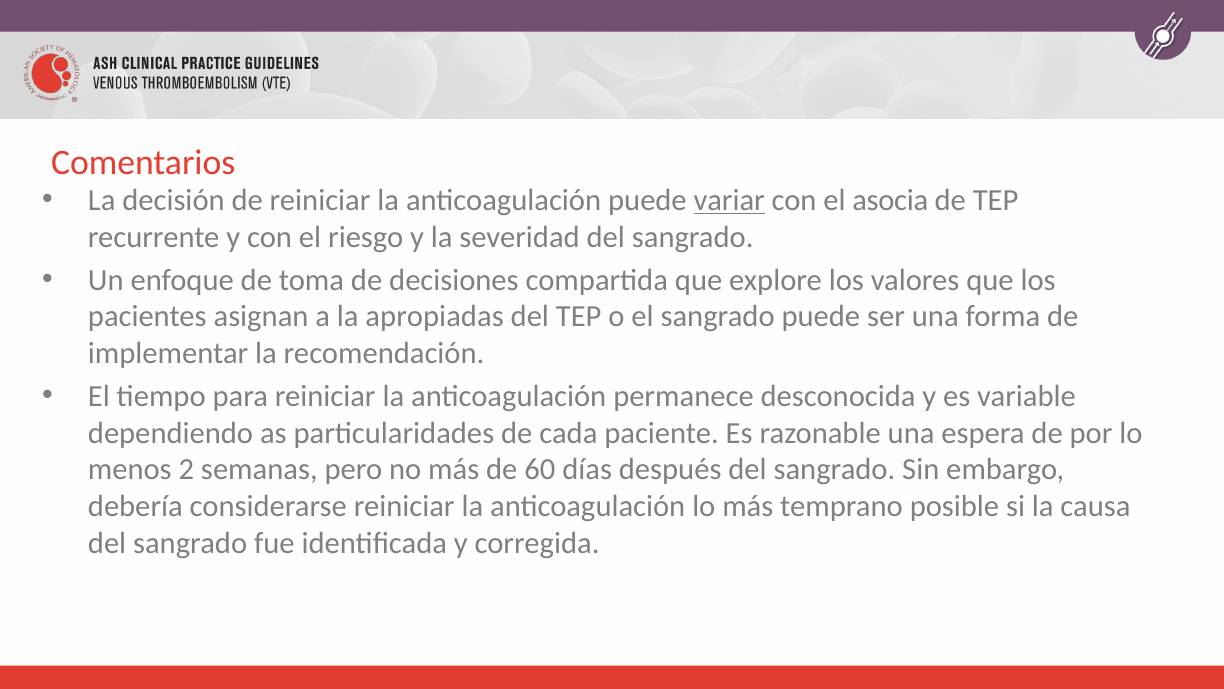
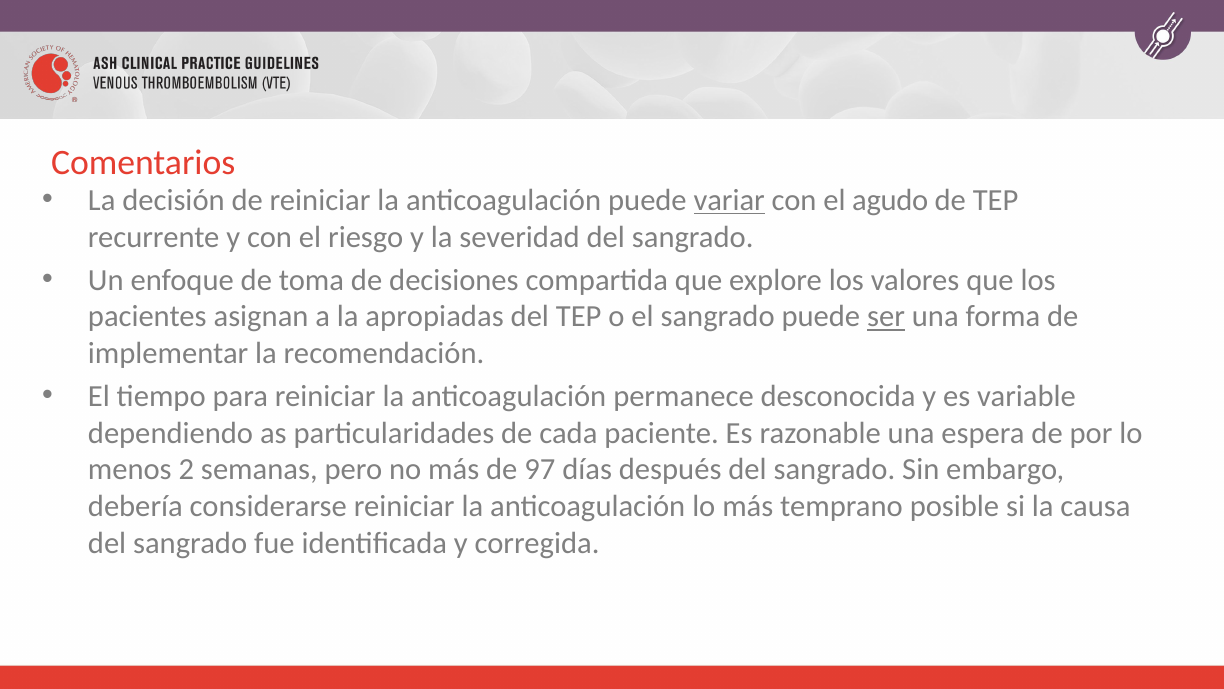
asocia: asocia -> agudo (890, 200)
ser underline: none -> present (886, 317)
60: 60 -> 97 (540, 469)
